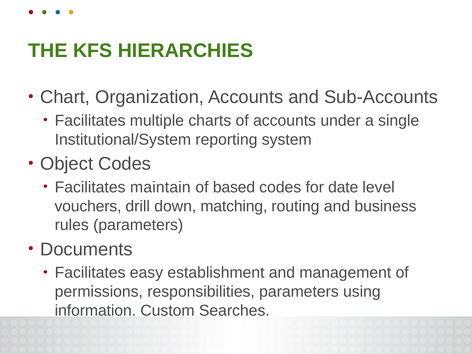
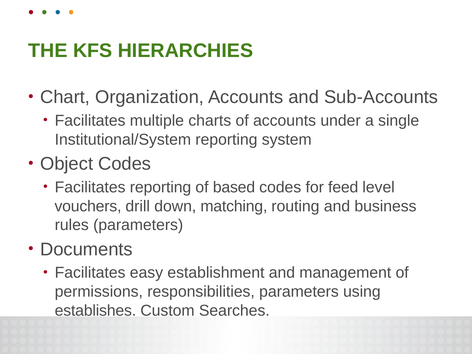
Facilitates maintain: maintain -> reporting (160, 187)
date: date -> feed (343, 187)
information: information -> establishes (95, 311)
